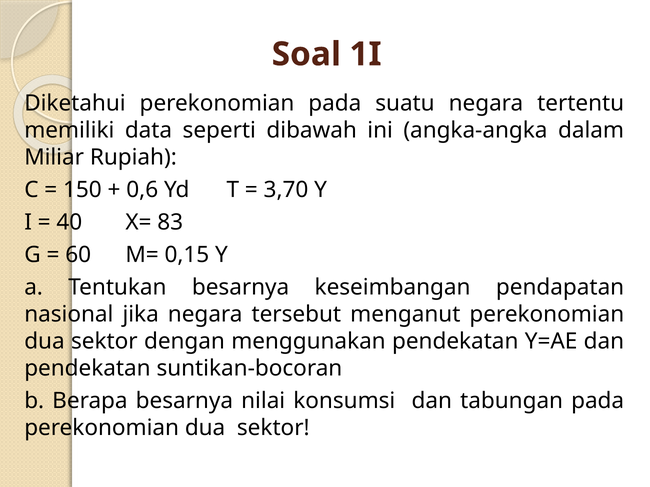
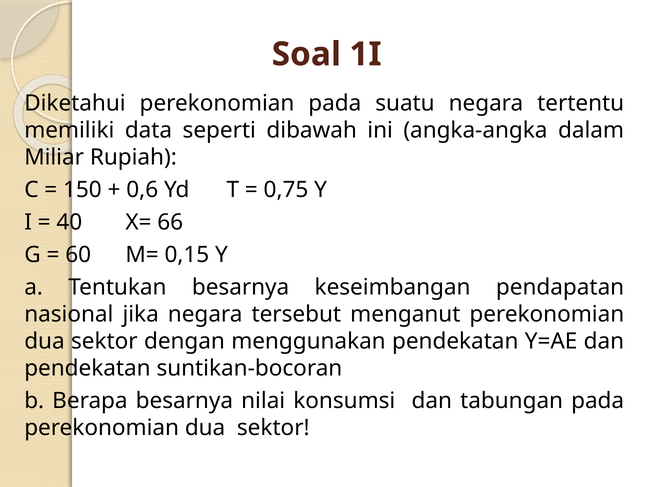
3,70: 3,70 -> 0,75 (286, 190)
83: 83 -> 66 (170, 223)
